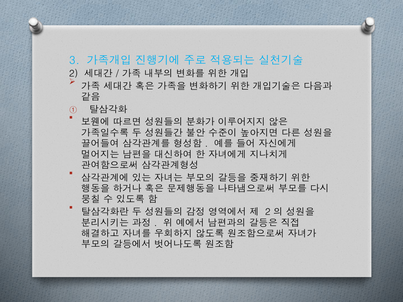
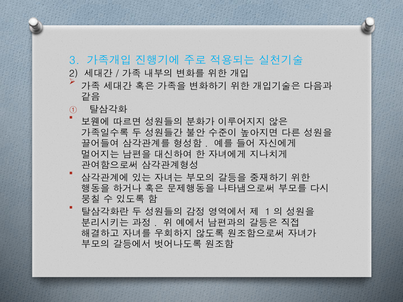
2: 2 -> 1 (268, 212)
